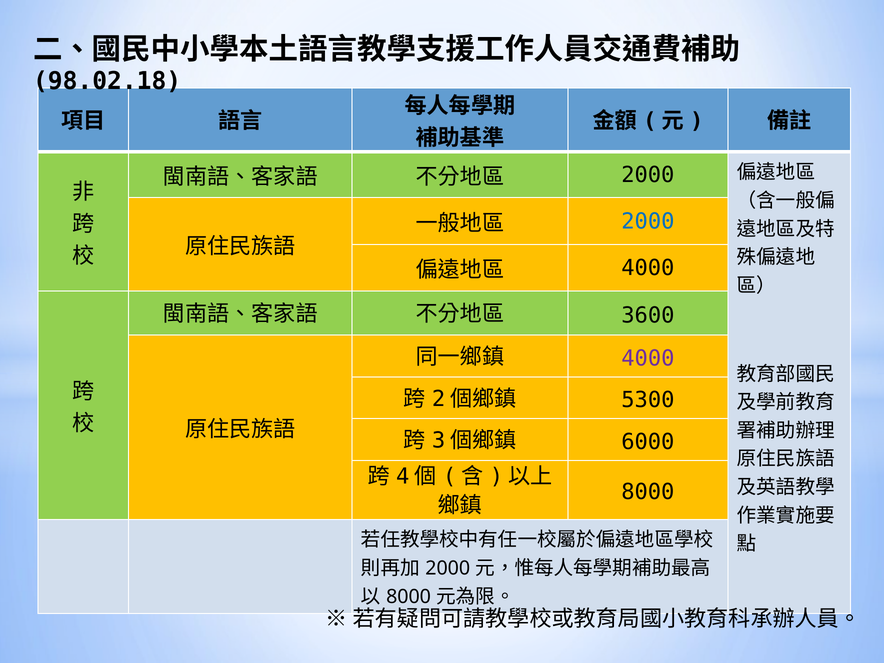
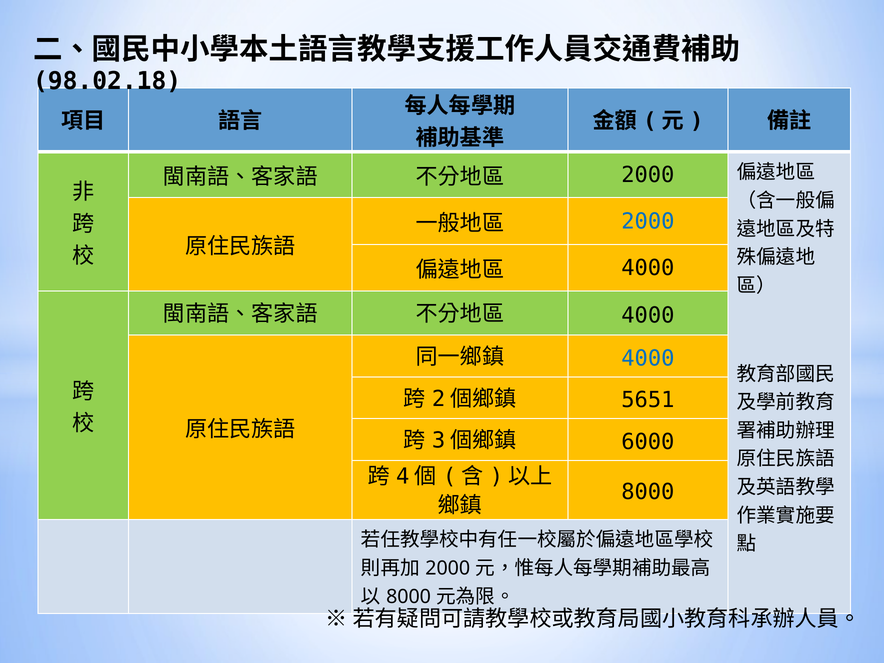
3600: 3600 -> 4000 (648, 315)
4000 colour: purple -> blue (648, 358)
5300: 5300 -> 5651 (648, 400)
